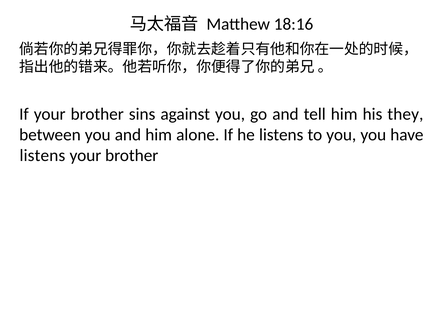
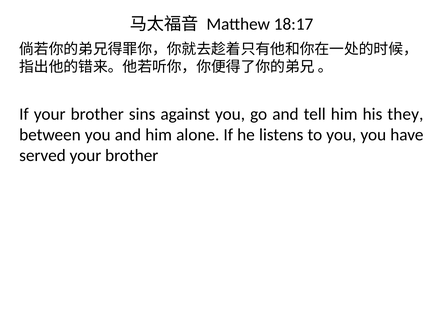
18:16: 18:16 -> 18:17 (294, 24)
listens: listens -> served (42, 155)
